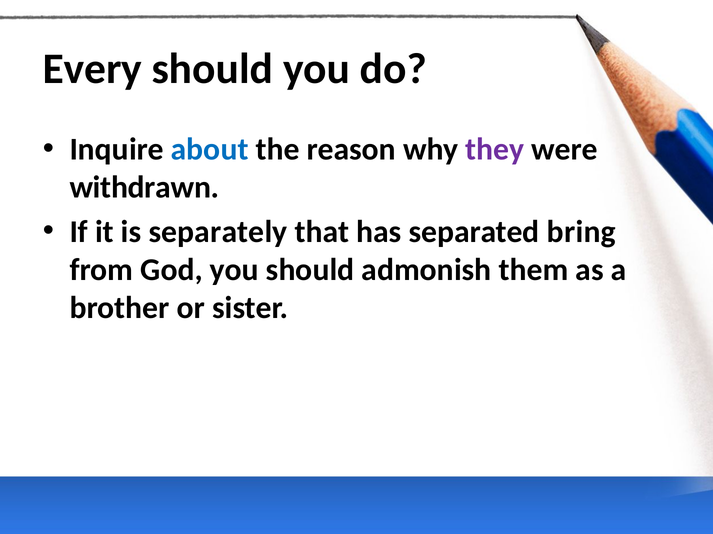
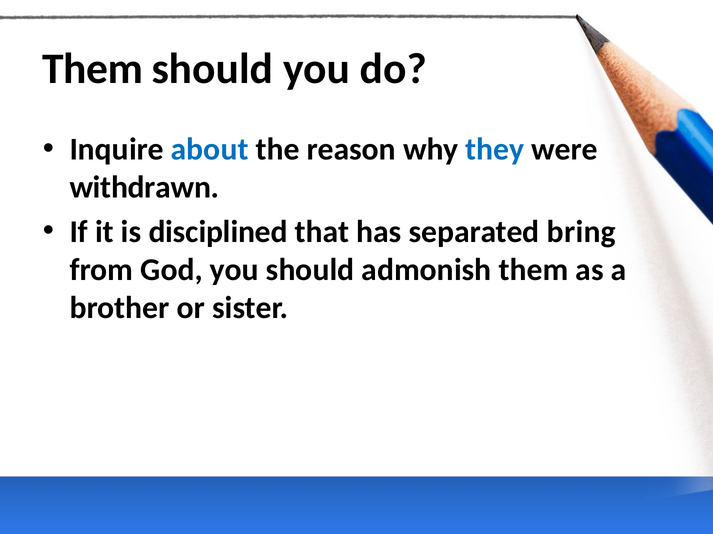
Every: Every -> Them (93, 69)
they colour: purple -> blue (495, 150)
separately: separately -> disciplined (218, 232)
